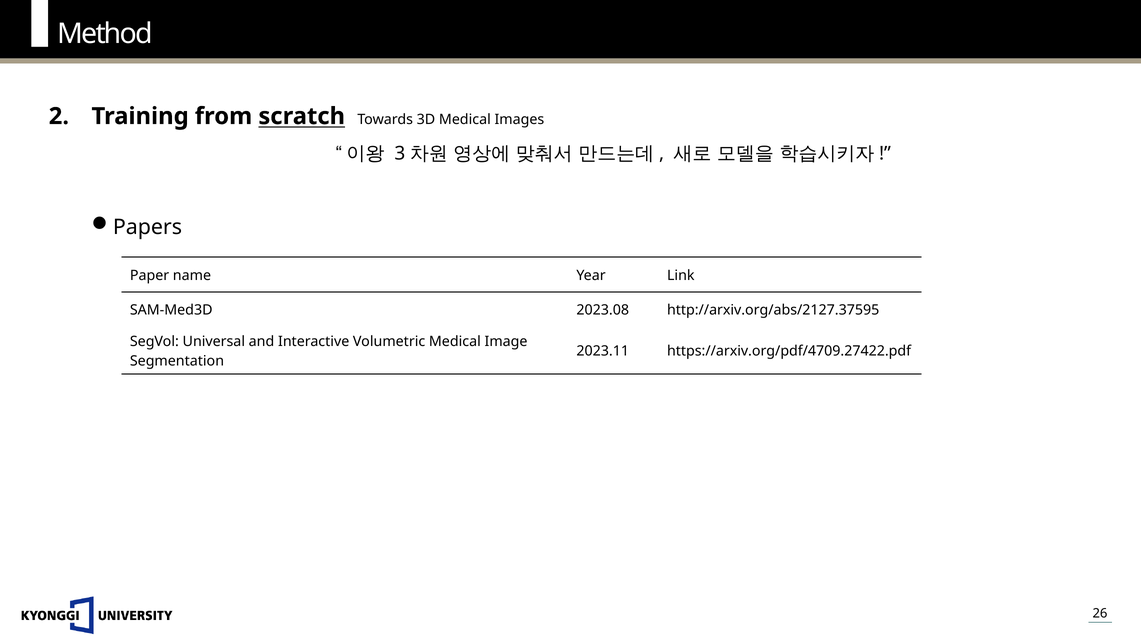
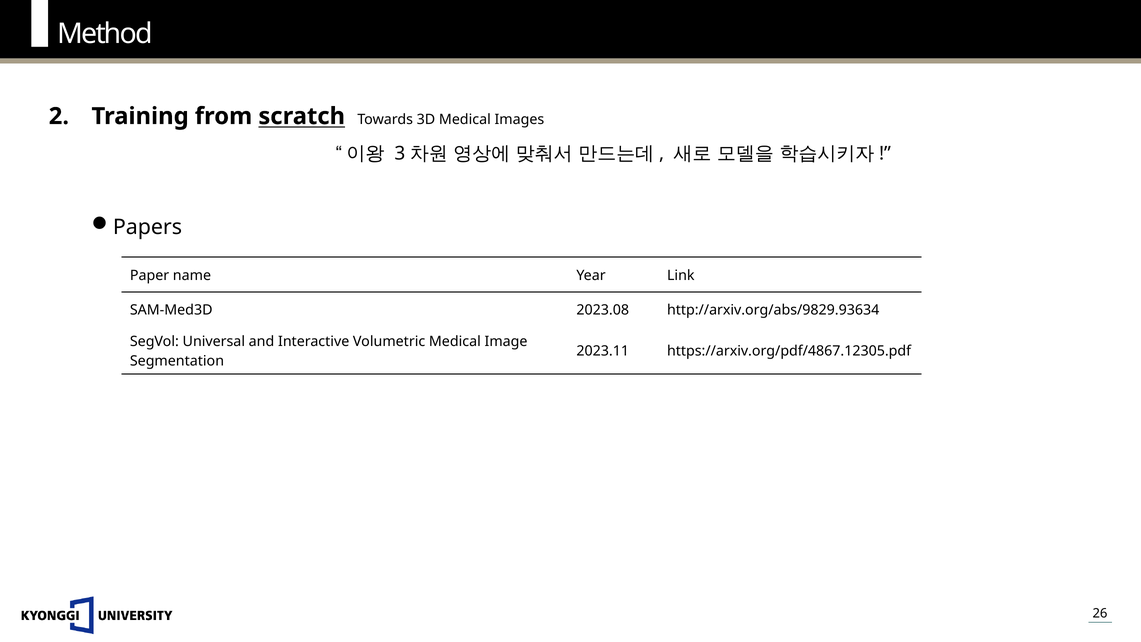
http://arxiv.org/abs/2127.37595: http://arxiv.org/abs/2127.37595 -> http://arxiv.org/abs/9829.93634 (773, 310)
https://arxiv.org/pdf/4709.27422.pdf: https://arxiv.org/pdf/4709.27422.pdf -> https://arxiv.org/pdf/4867.12305.pdf (789, 351)
